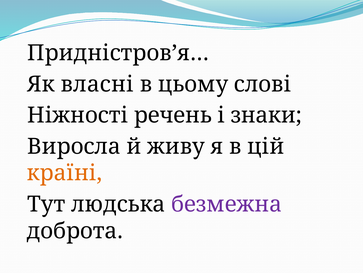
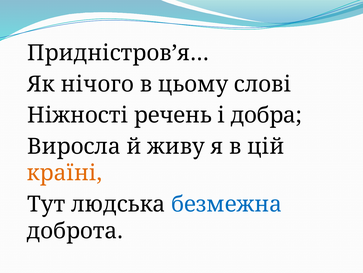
власні: власні -> нічого (97, 84)
знаки: знаки -> добра (266, 115)
безмежна colour: purple -> blue (227, 204)
